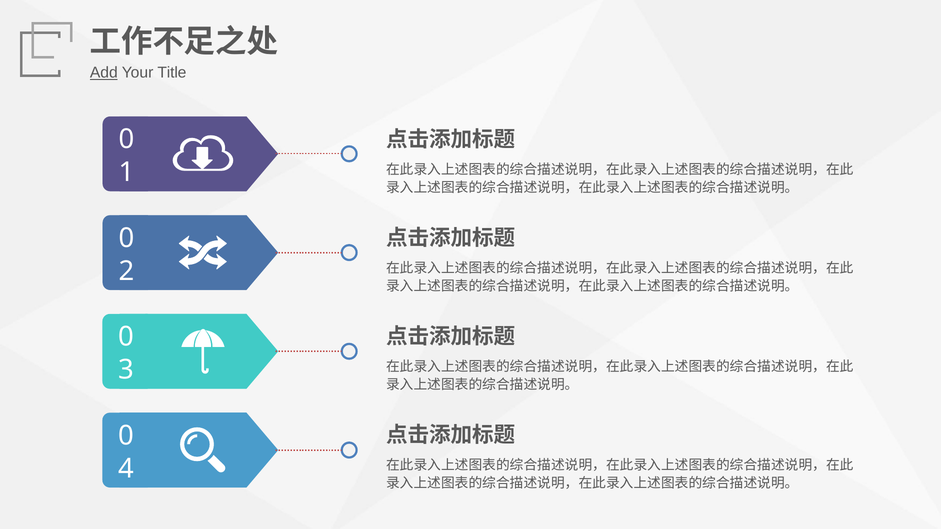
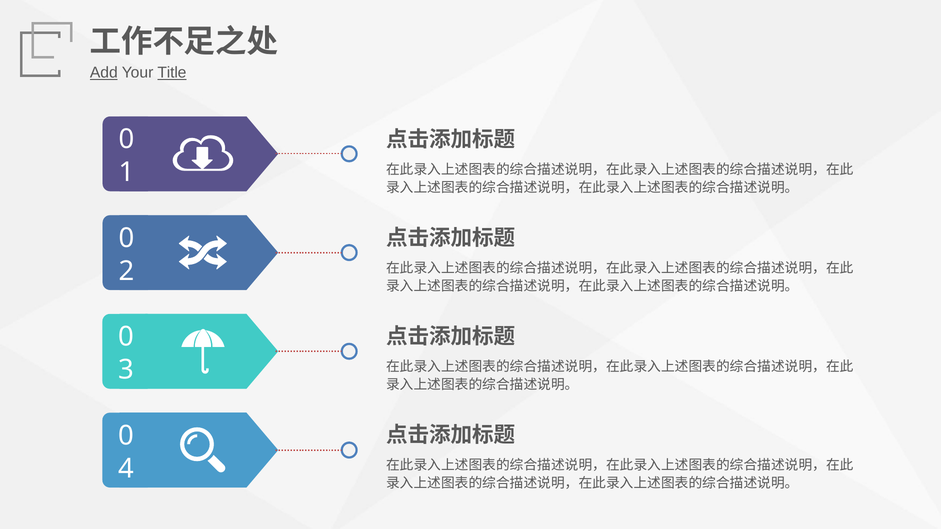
Title underline: none -> present (172, 73)
